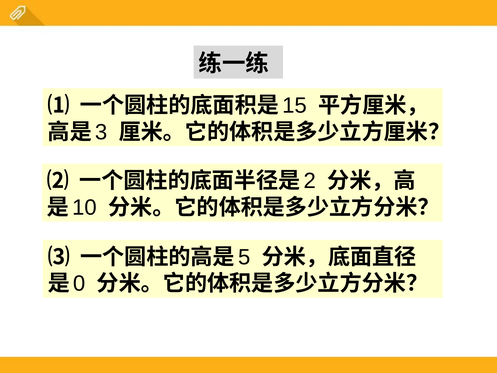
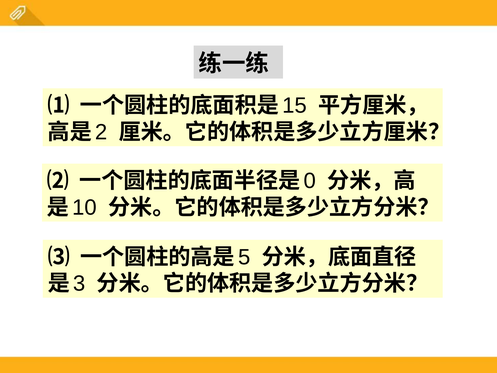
3: 3 -> 2 (101, 132)
2: 2 -> 0 (310, 181)
0: 0 -> 3 (79, 283)
